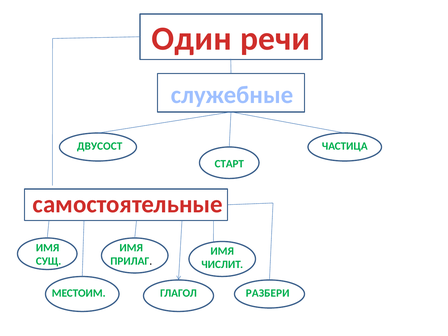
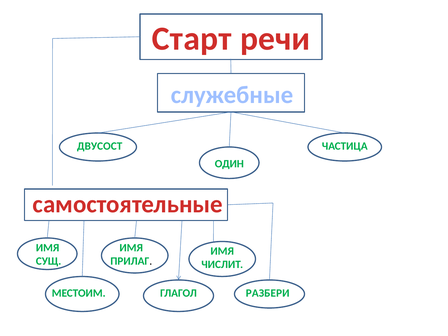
Один: Один -> Старт (192, 39)
СТАРТ: СТАРТ -> ОДИН (229, 164)
